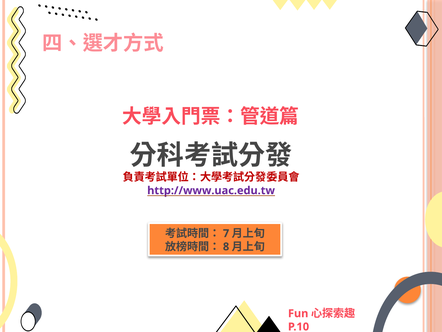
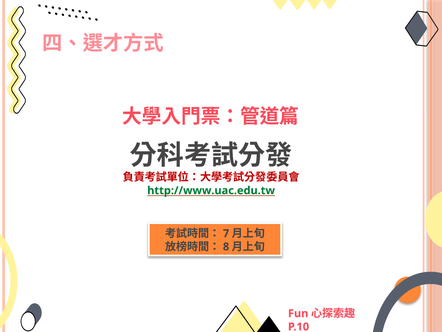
http://www.uac.edu.tw colour: purple -> green (211, 190)
